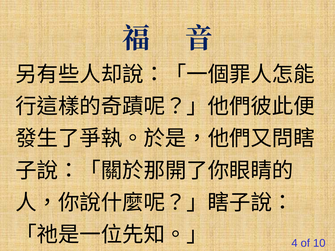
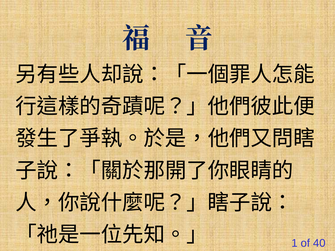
4: 4 -> 1 (294, 244)
10: 10 -> 40 (319, 244)
